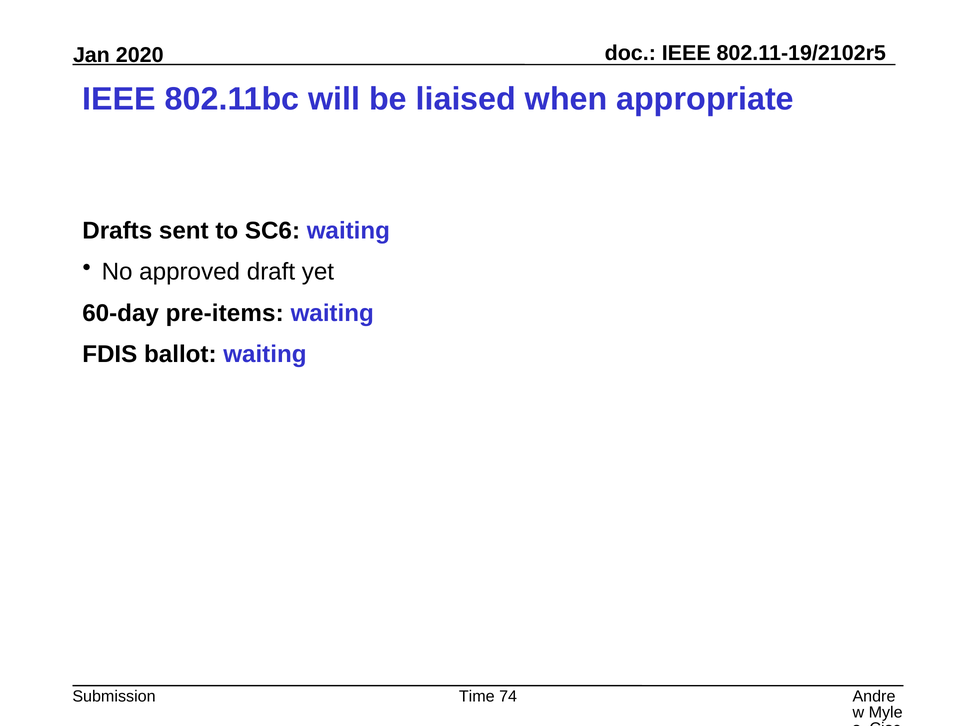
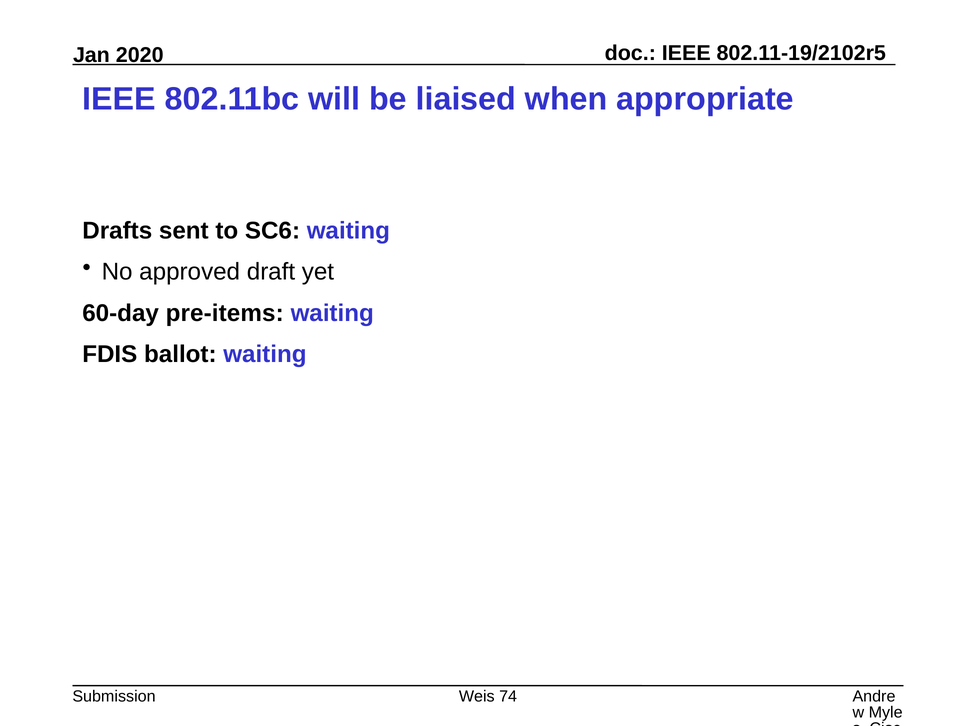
Time: Time -> Weis (477, 696)
